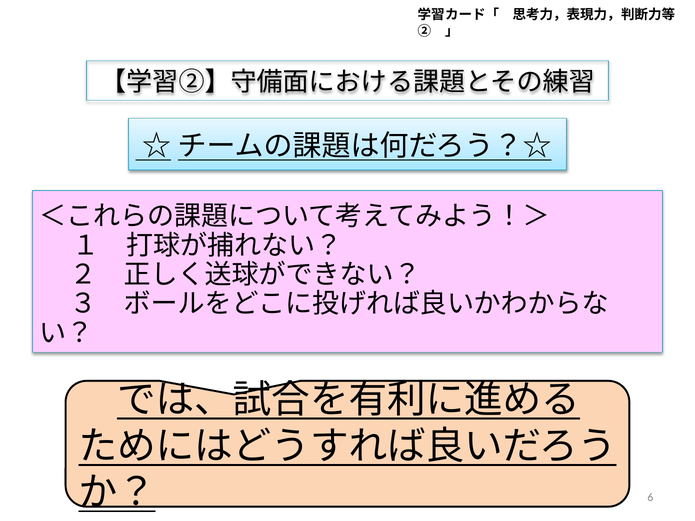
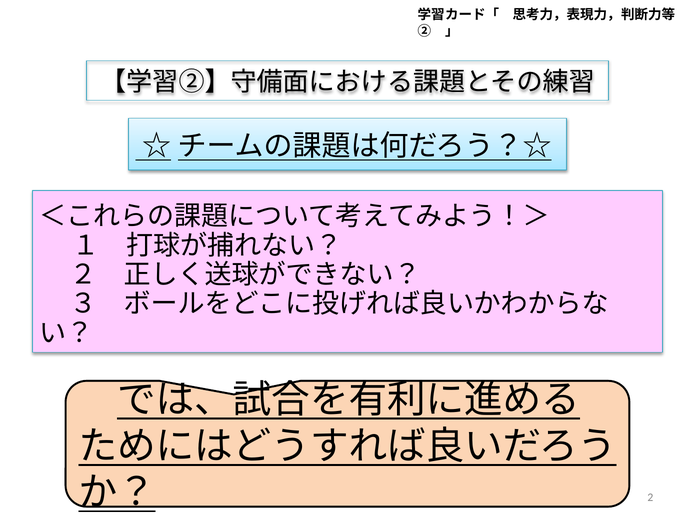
6: 6 -> 2 (650, 498)
